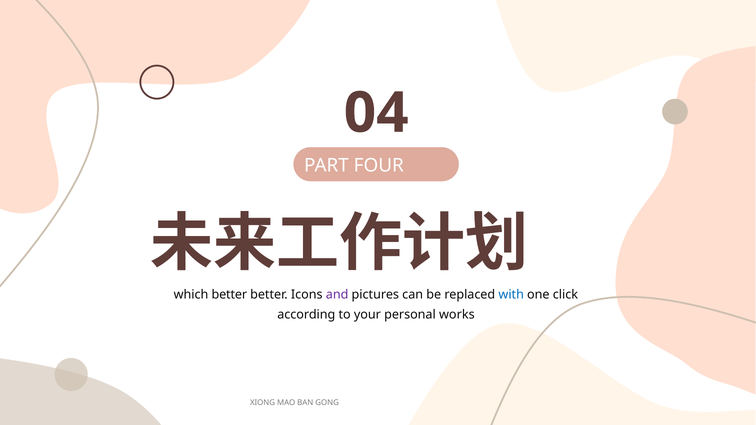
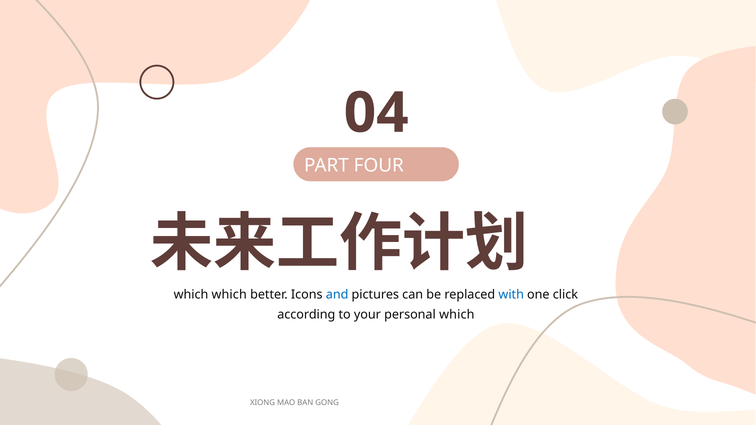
which better: better -> which (229, 295)
and colour: purple -> blue (337, 295)
personal works: works -> which (457, 315)
